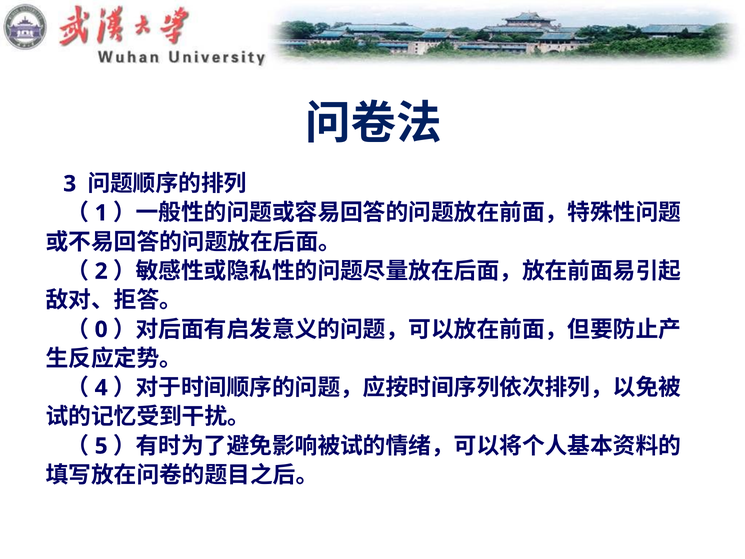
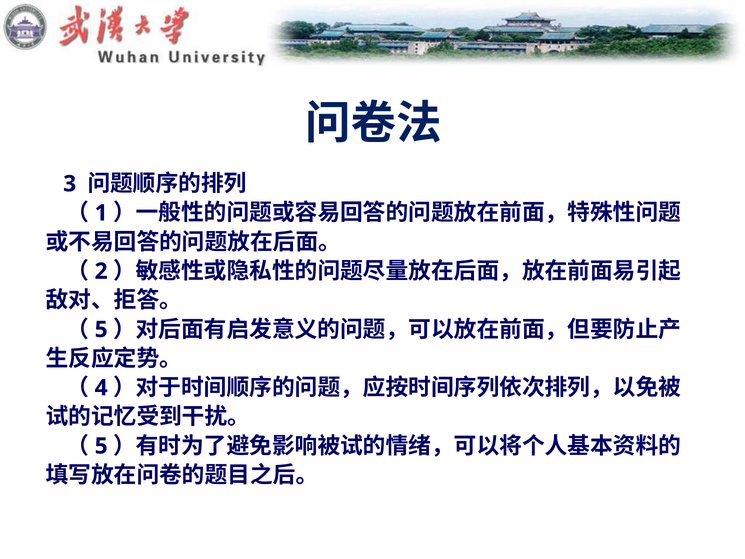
0: 0 -> 5 (101, 329)
